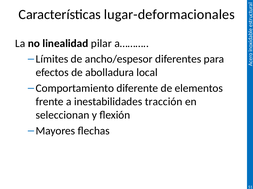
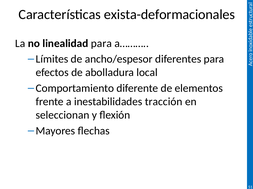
lugar-deformacionales: lugar-deformacionales -> exista-deformacionales (169, 15)
linealidad pilar: pilar -> para (101, 44)
